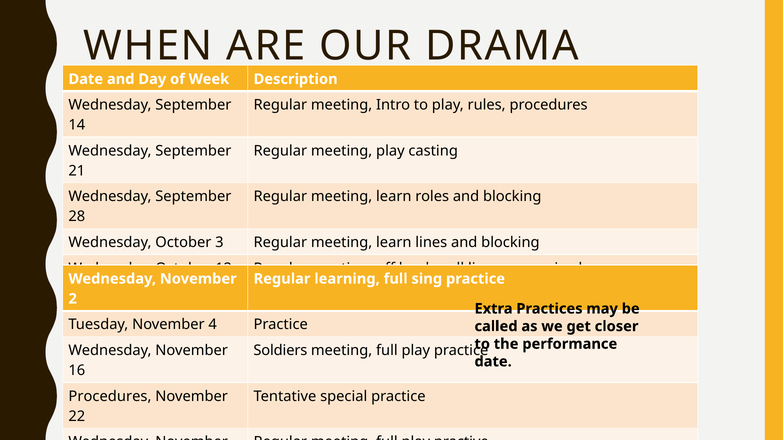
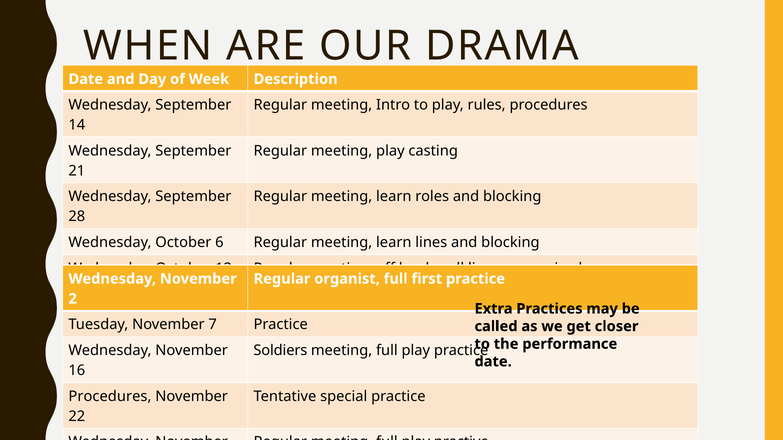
October 3: 3 -> 6 (219, 243)
learning: learning -> organist (347, 279)
sing: sing -> first (427, 279)
4: 4 -> 7 (213, 325)
